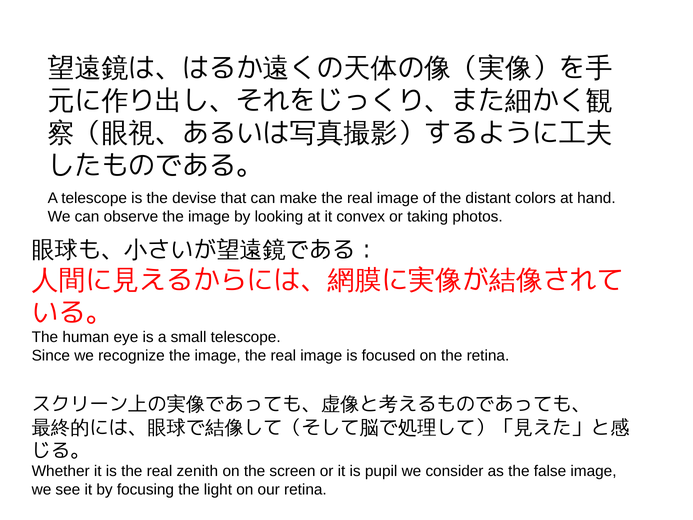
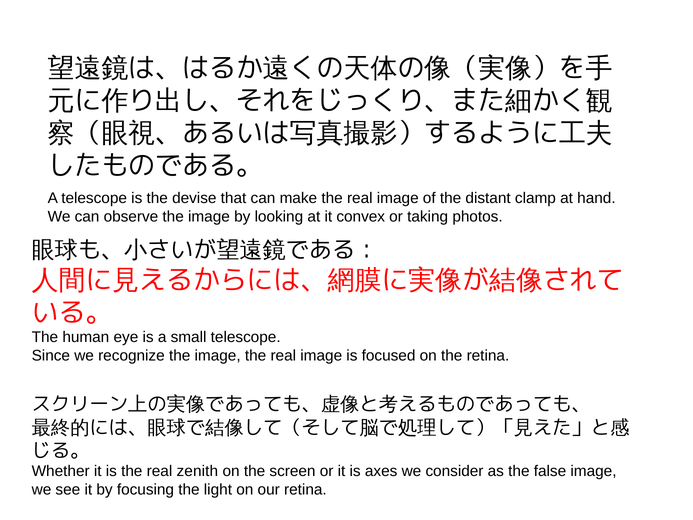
colors: colors -> clamp (535, 198)
pupil: pupil -> axes (381, 471)
